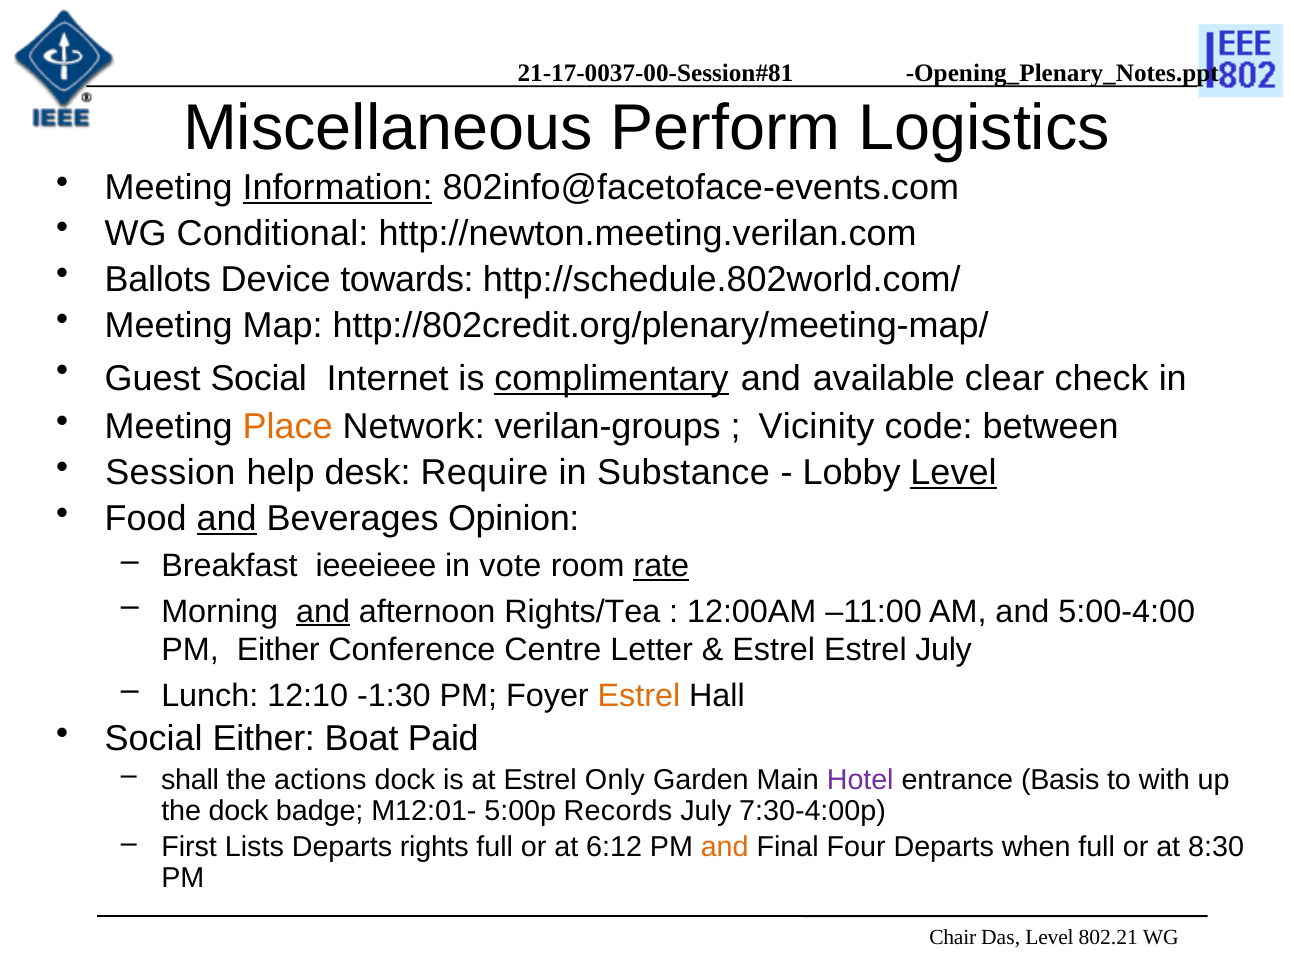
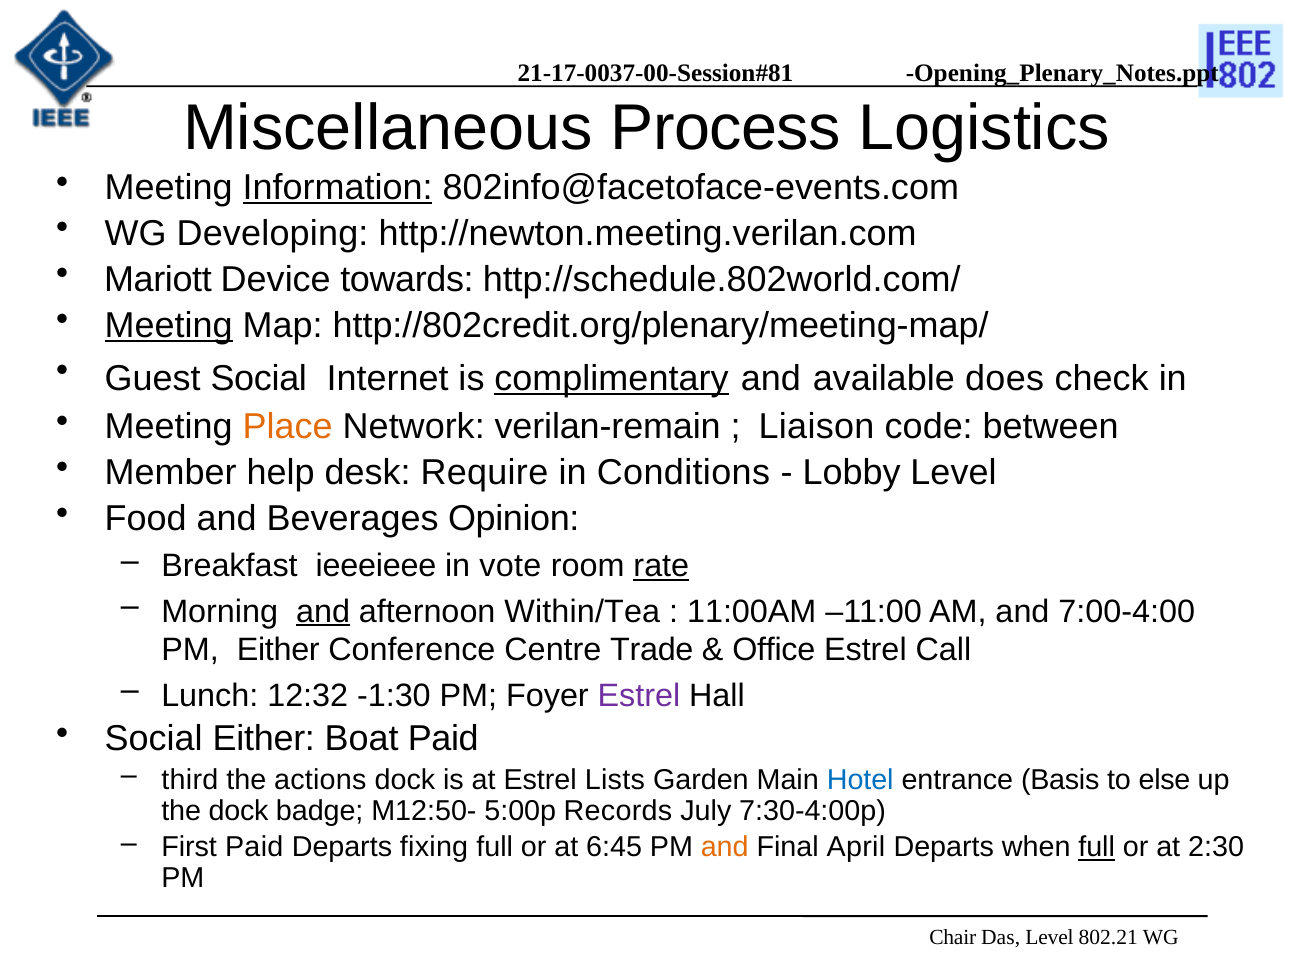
Perform: Perform -> Process (726, 128)
Conditional: Conditional -> Developing (273, 233)
Ballots: Ballots -> Mariott (158, 279)
Meeting underline: none -> present (169, 325)
clear: clear -> does (1005, 379)
verilan-groups: verilan-groups -> verilan-remain (608, 427)
Vicinity: Vicinity -> Liaison (816, 427)
Session: Session -> Member (171, 473)
Substance: Substance -> Conditions (683, 473)
Level underline: present -> none (954, 473)
and underline: present -> none (227, 519)
Rights/Tea: Rights/Tea -> Within/Tea (582, 612)
12:00AM: 12:00AM -> 11:00AM (752, 612)
5:00-4:00: 5:00-4:00 -> 7:00-4:00 (1127, 612)
Letter: Letter -> Trade (652, 651)
Estrel: Estrel -> Office (774, 651)
Estrel July: July -> Call (943, 651)
12:10: 12:10 -> 12:32 (308, 696)
Estrel colour: orange -> purple (639, 696)
shall: shall -> third (190, 780)
Only: Only -> Lists (615, 780)
Hotel colour: purple -> blue (860, 780)
with: with -> else (1165, 780)
M12:01-: M12:01- -> M12:50- (424, 811)
First Lists: Lists -> Paid (254, 848)
rights: rights -> fixing (434, 848)
6:12: 6:12 -> 6:45 (614, 848)
Four: Four -> April (856, 848)
full underline: none -> present (1097, 848)
8:30: 8:30 -> 2:30 (1216, 848)
